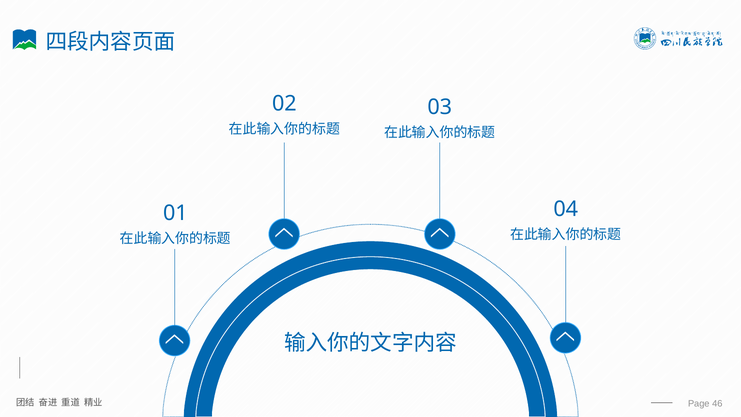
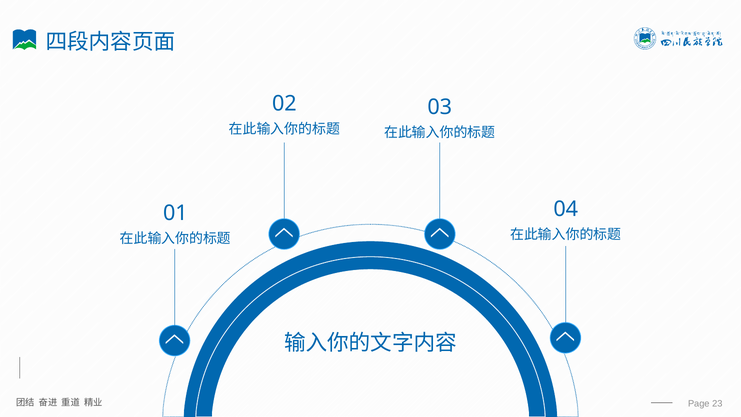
46: 46 -> 23 (717, 404)
